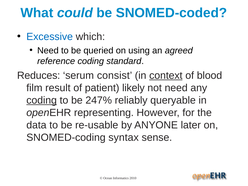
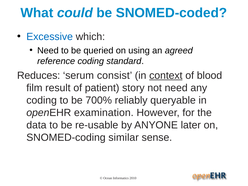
likely: likely -> story (133, 88)
coding underline: present -> none (42, 100)
247%: 247% -> 700% (99, 100)
representing: representing -> examination (104, 113)
syntax: syntax -> similar (124, 137)
